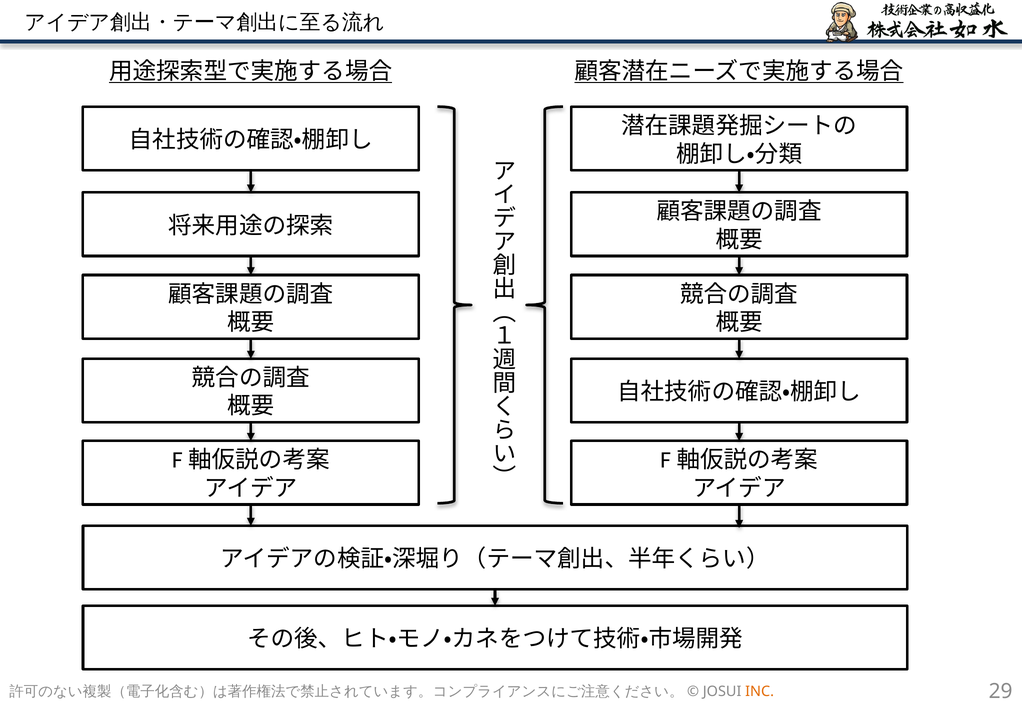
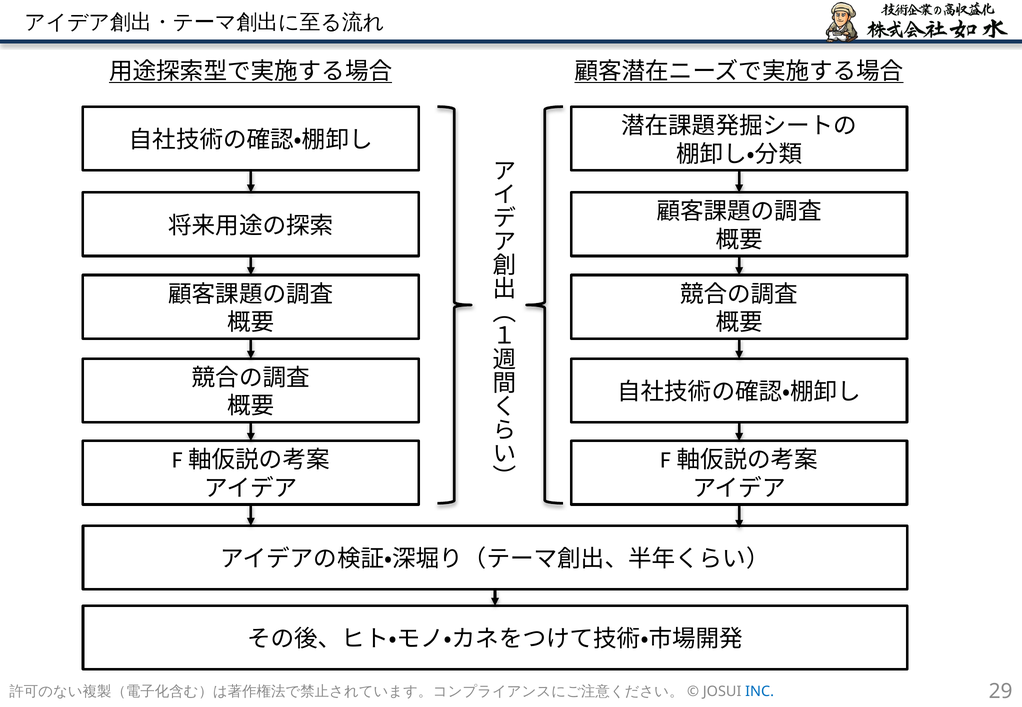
INC colour: orange -> blue (760, 692)
